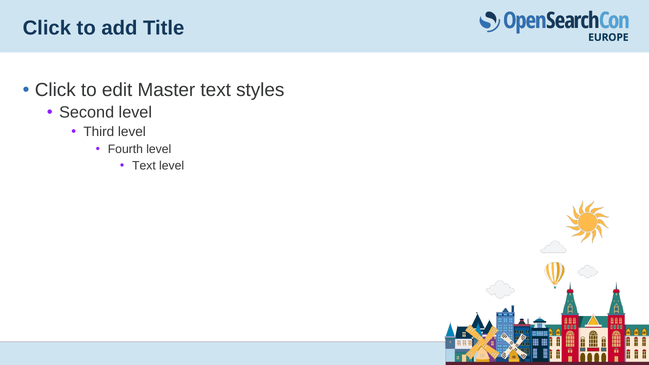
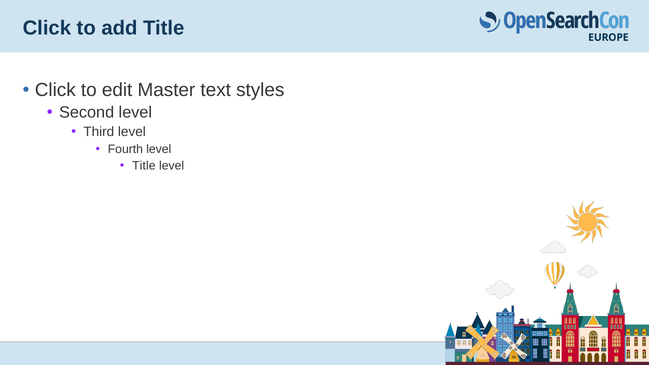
Text: Text -> Title (144, 166)
